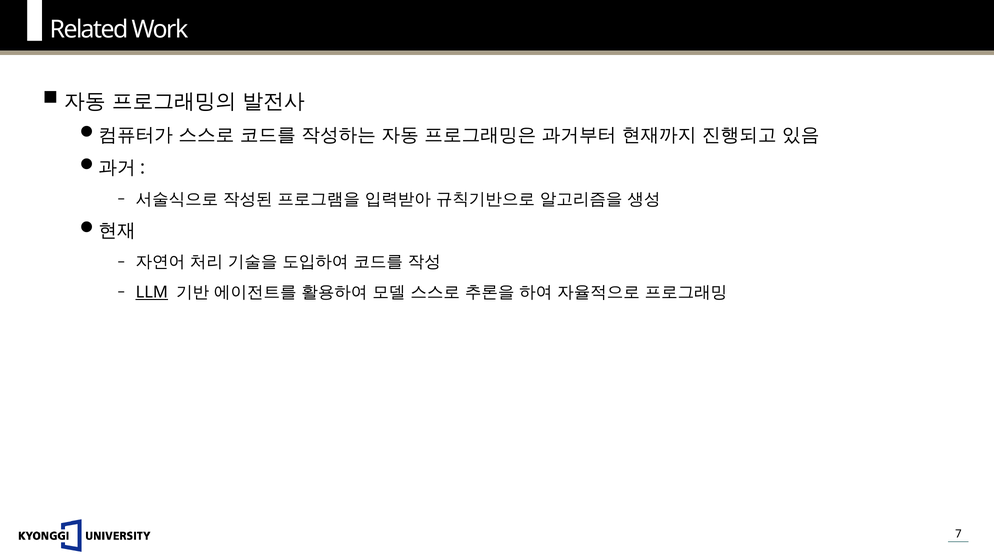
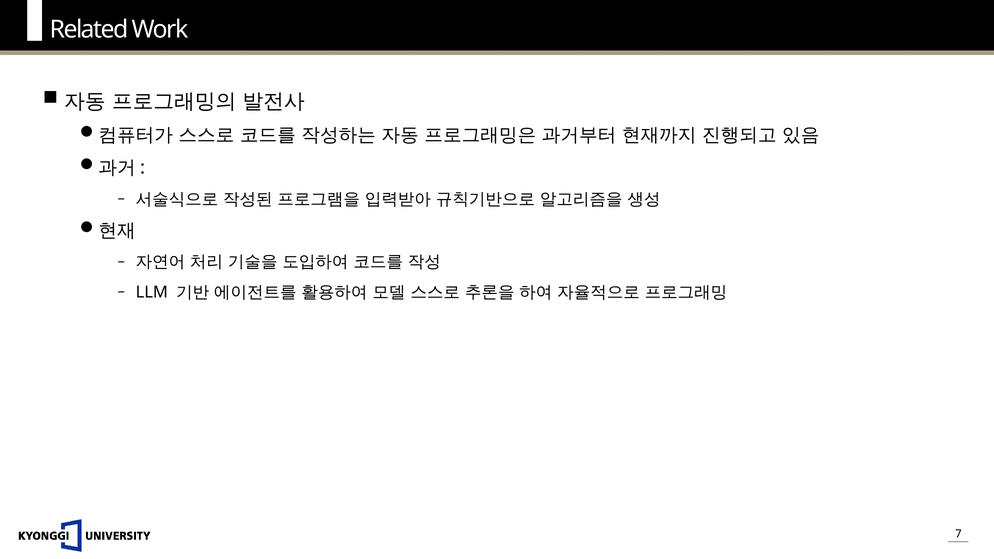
LLM underline: present -> none (152, 292)
